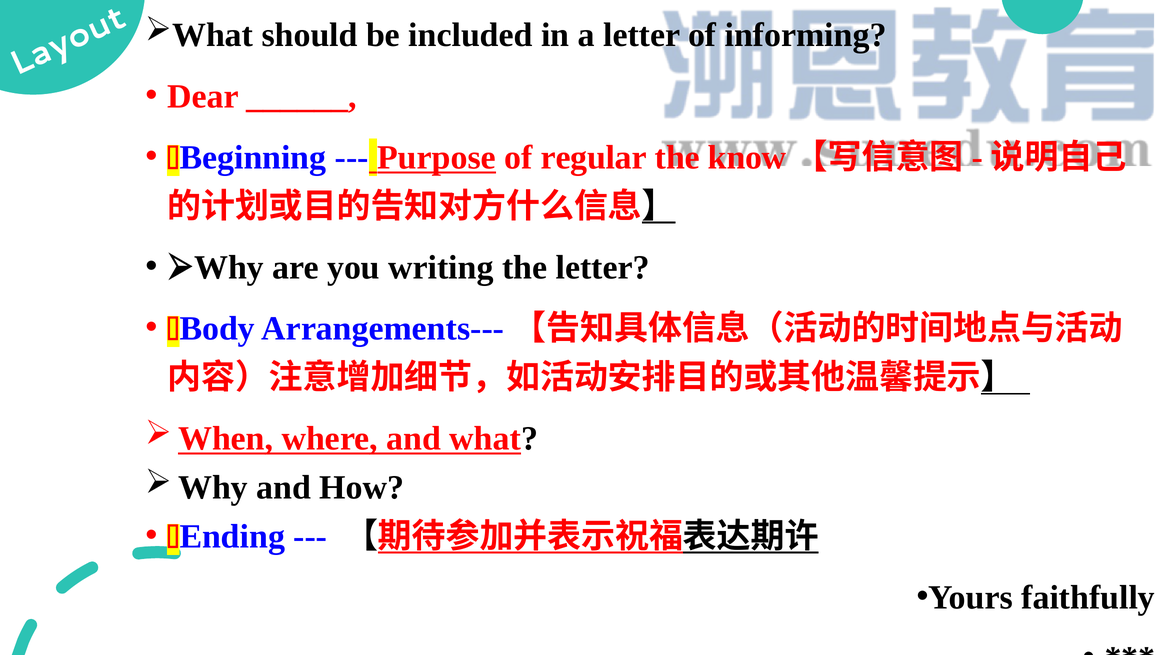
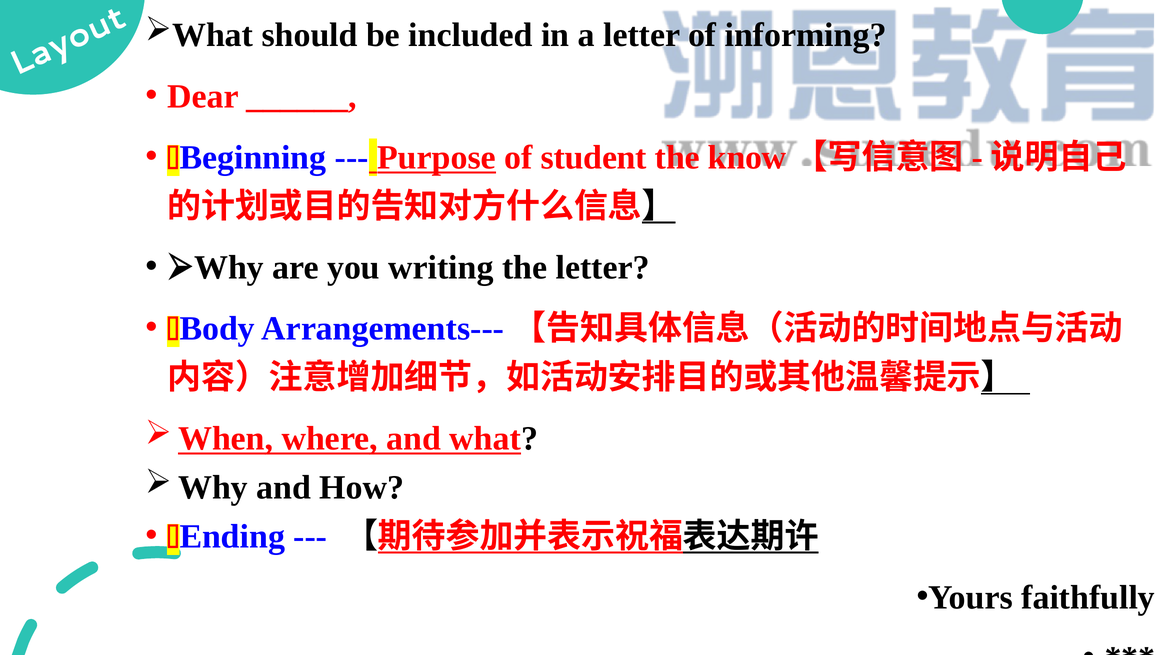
regular: regular -> student (594, 157)
